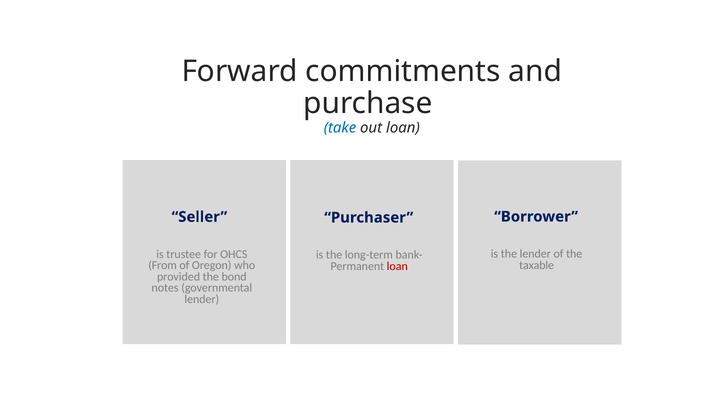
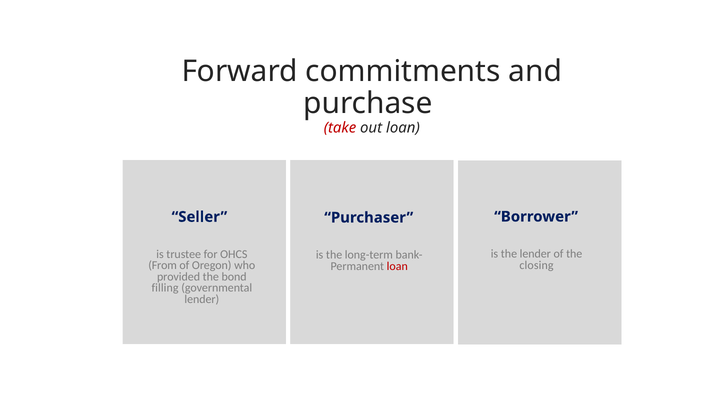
take colour: blue -> red (340, 128)
taxable: taxable -> closing (537, 265)
notes: notes -> filling (165, 288)
